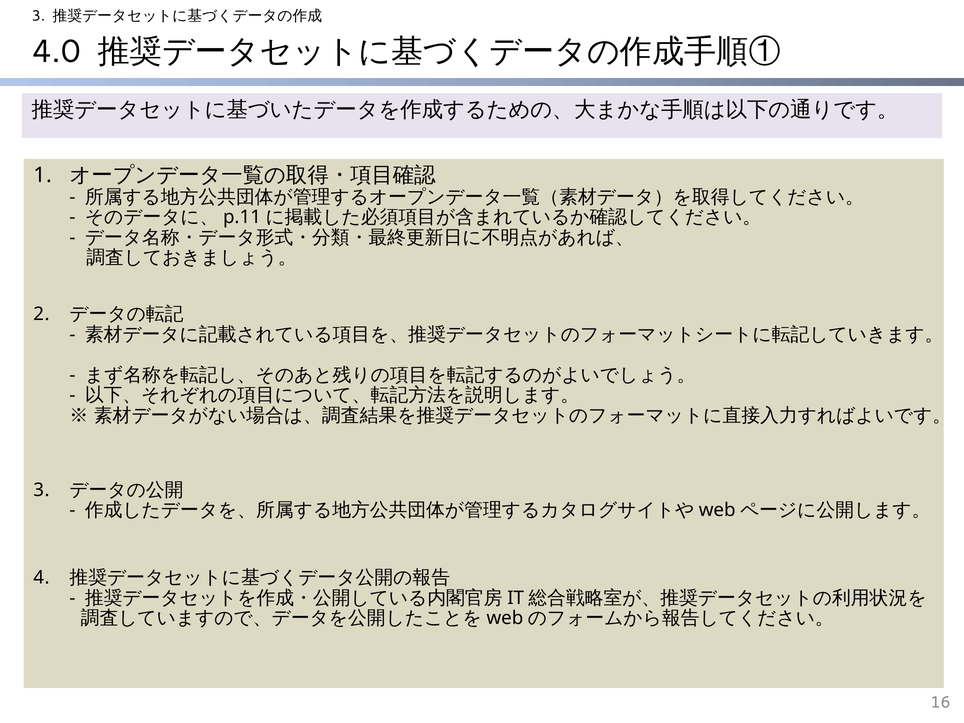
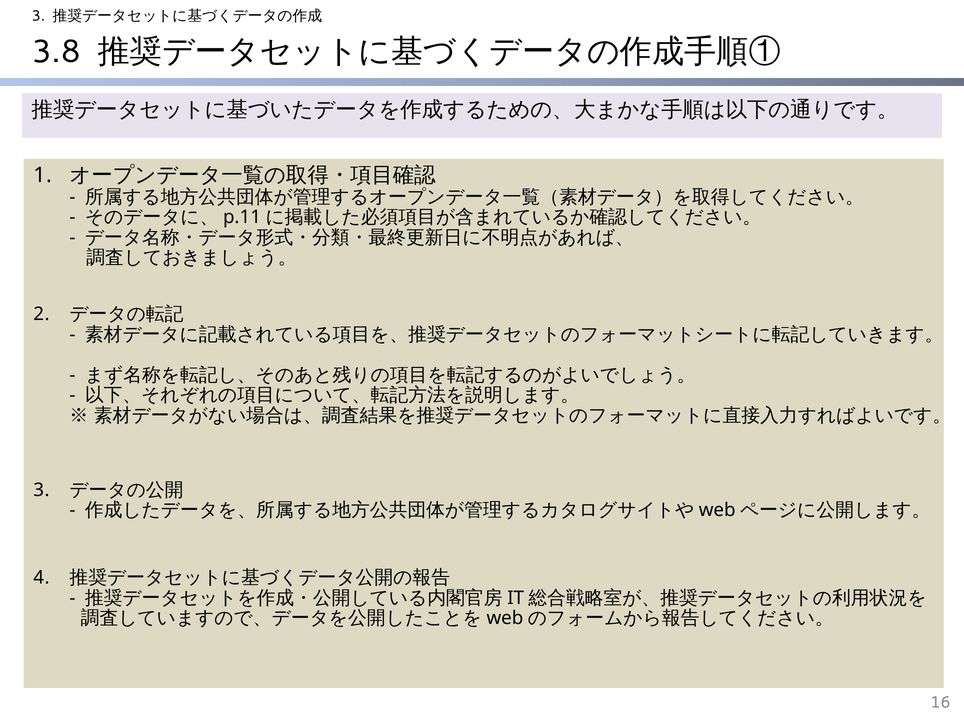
4.0: 4.0 -> 3.8 (56, 52)
